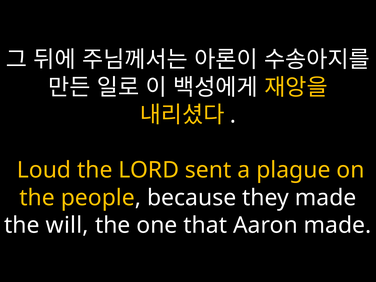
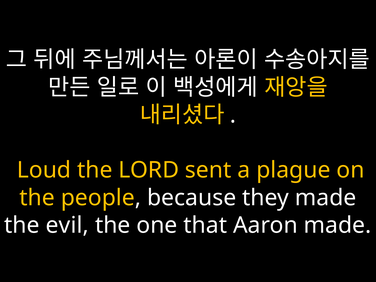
will: will -> evil (67, 225)
